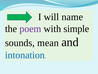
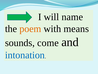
poem colour: purple -> orange (30, 29)
simple: simple -> means (76, 29)
mean: mean -> come (48, 43)
